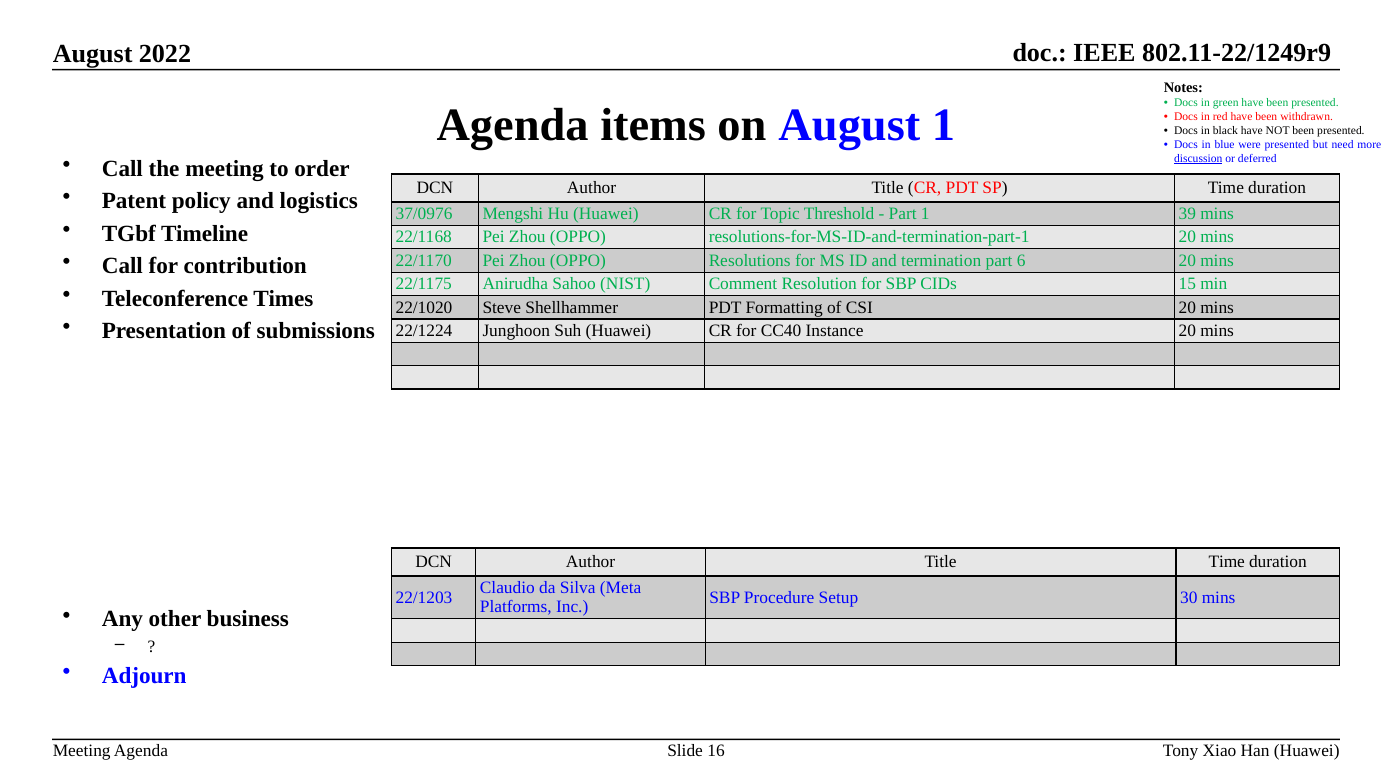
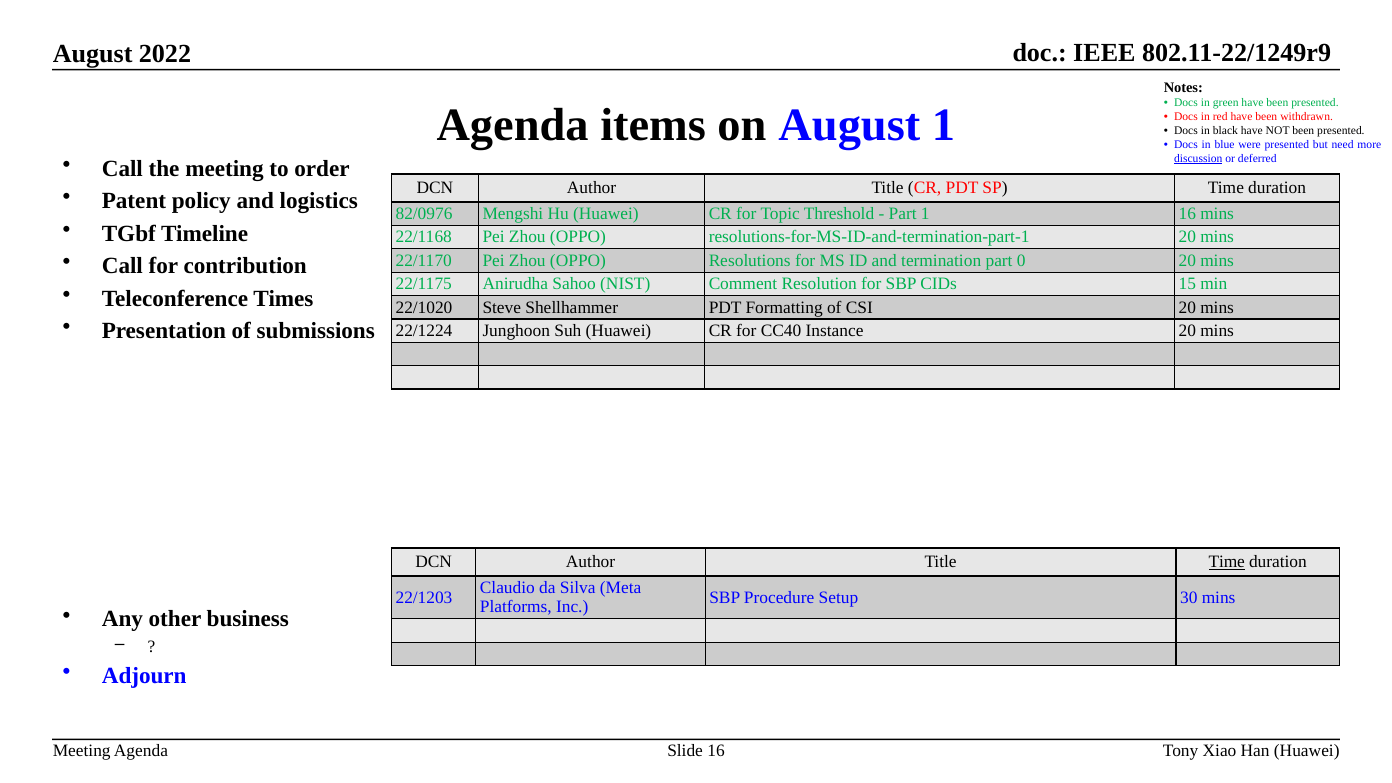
37/0976: 37/0976 -> 82/0976 (424, 214)
1 39: 39 -> 16 (1187, 214)
6: 6 -> 0 (1021, 261)
Time underline: none -> present (1227, 562)
